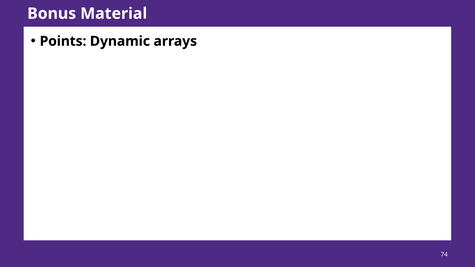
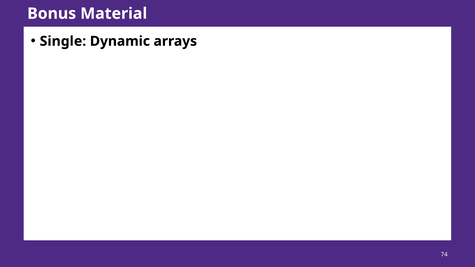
Points: Points -> Single (63, 41)
